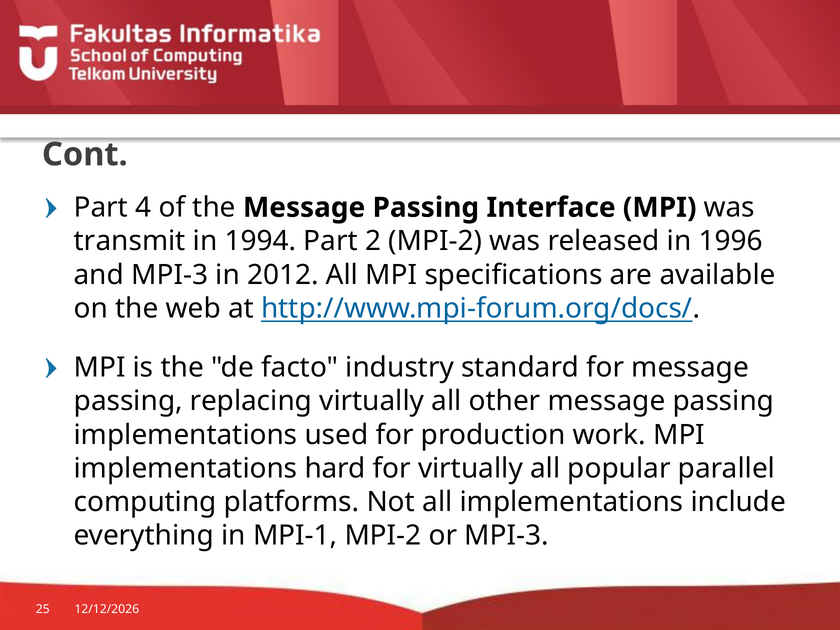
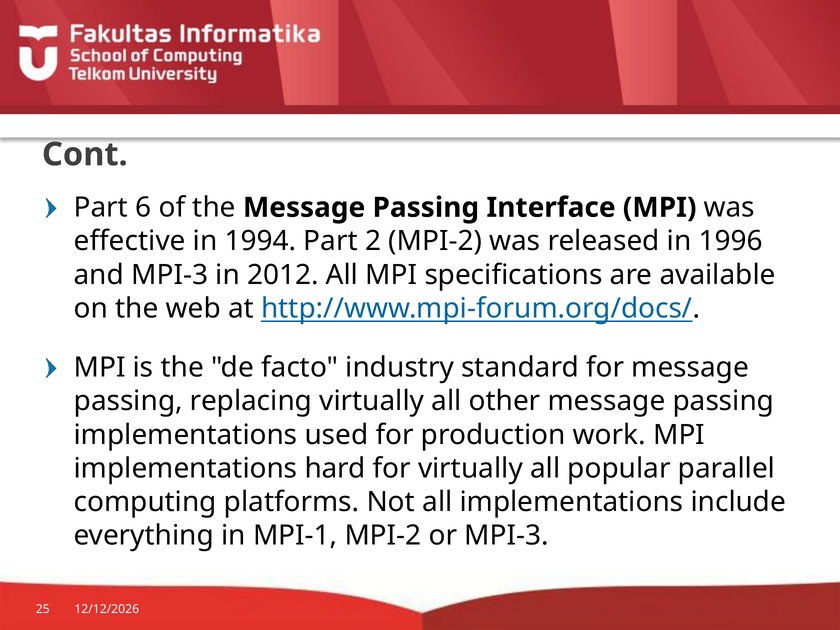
4: 4 -> 6 (143, 208)
transmit: transmit -> effective (130, 241)
